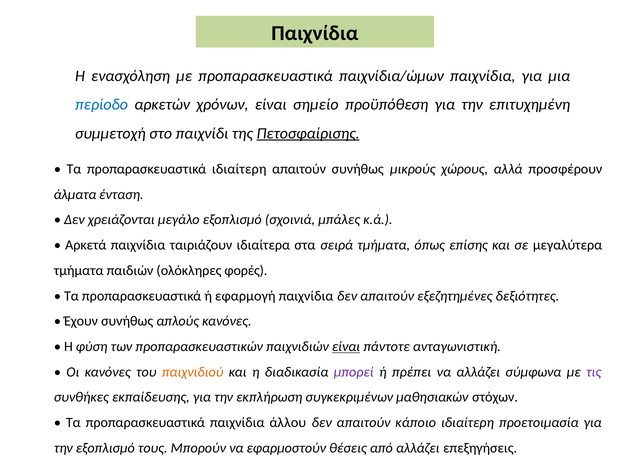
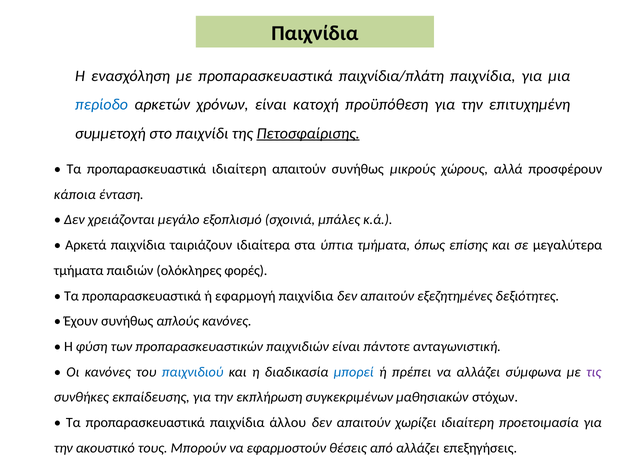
παιχνίδια/ώμων: παιχνίδια/ώμων -> παιχνίδια/πλάτη (391, 76)
σημείο: σημείο -> κατοχή (316, 105)
άλματα: άλματα -> κάποια (75, 195)
σειρά: σειρά -> ύπτια (337, 245)
είναι underline: present -> none (346, 347)
παιχνιδιού colour: orange -> blue (193, 372)
μπορεί colour: purple -> blue (354, 372)
κάποιο: κάποιο -> χωρίζει (416, 423)
την εξοπλισμό: εξοπλισμό -> ακουστικό (105, 448)
